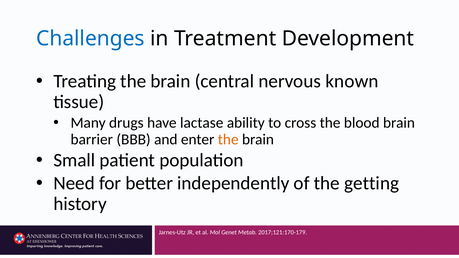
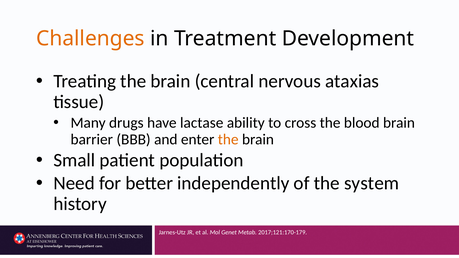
Challenges colour: blue -> orange (90, 39)
known: known -> ataxias (352, 81)
getting: getting -> system (372, 183)
